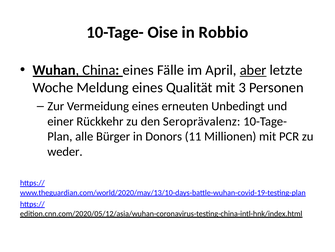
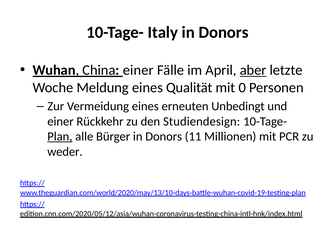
Oise: Oise -> Italy (163, 32)
Robbio: Robbio -> Donors (224, 32)
China eines: eines -> einer (138, 70)
3: 3 -> 0 (242, 87)
Seroprävalenz: Seroprävalenz -> Studiendesign (202, 121)
Plan underline: none -> present (60, 136)
